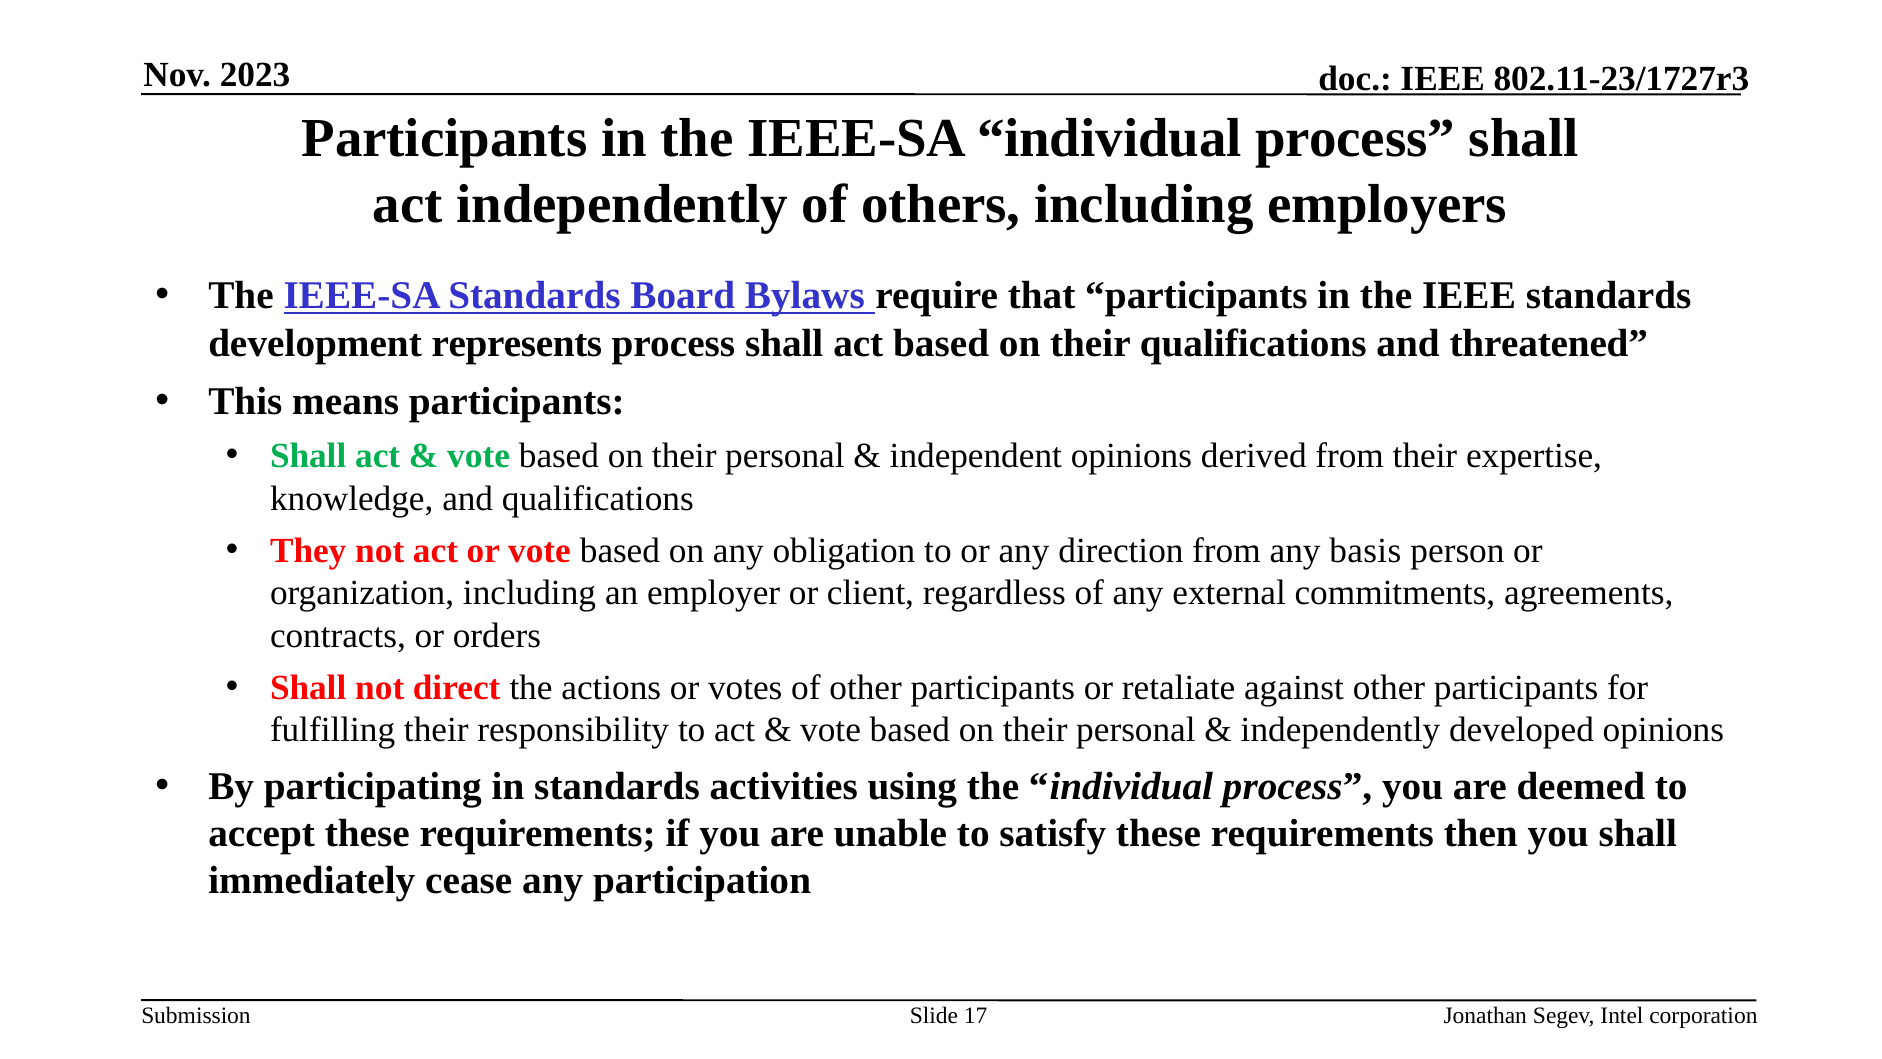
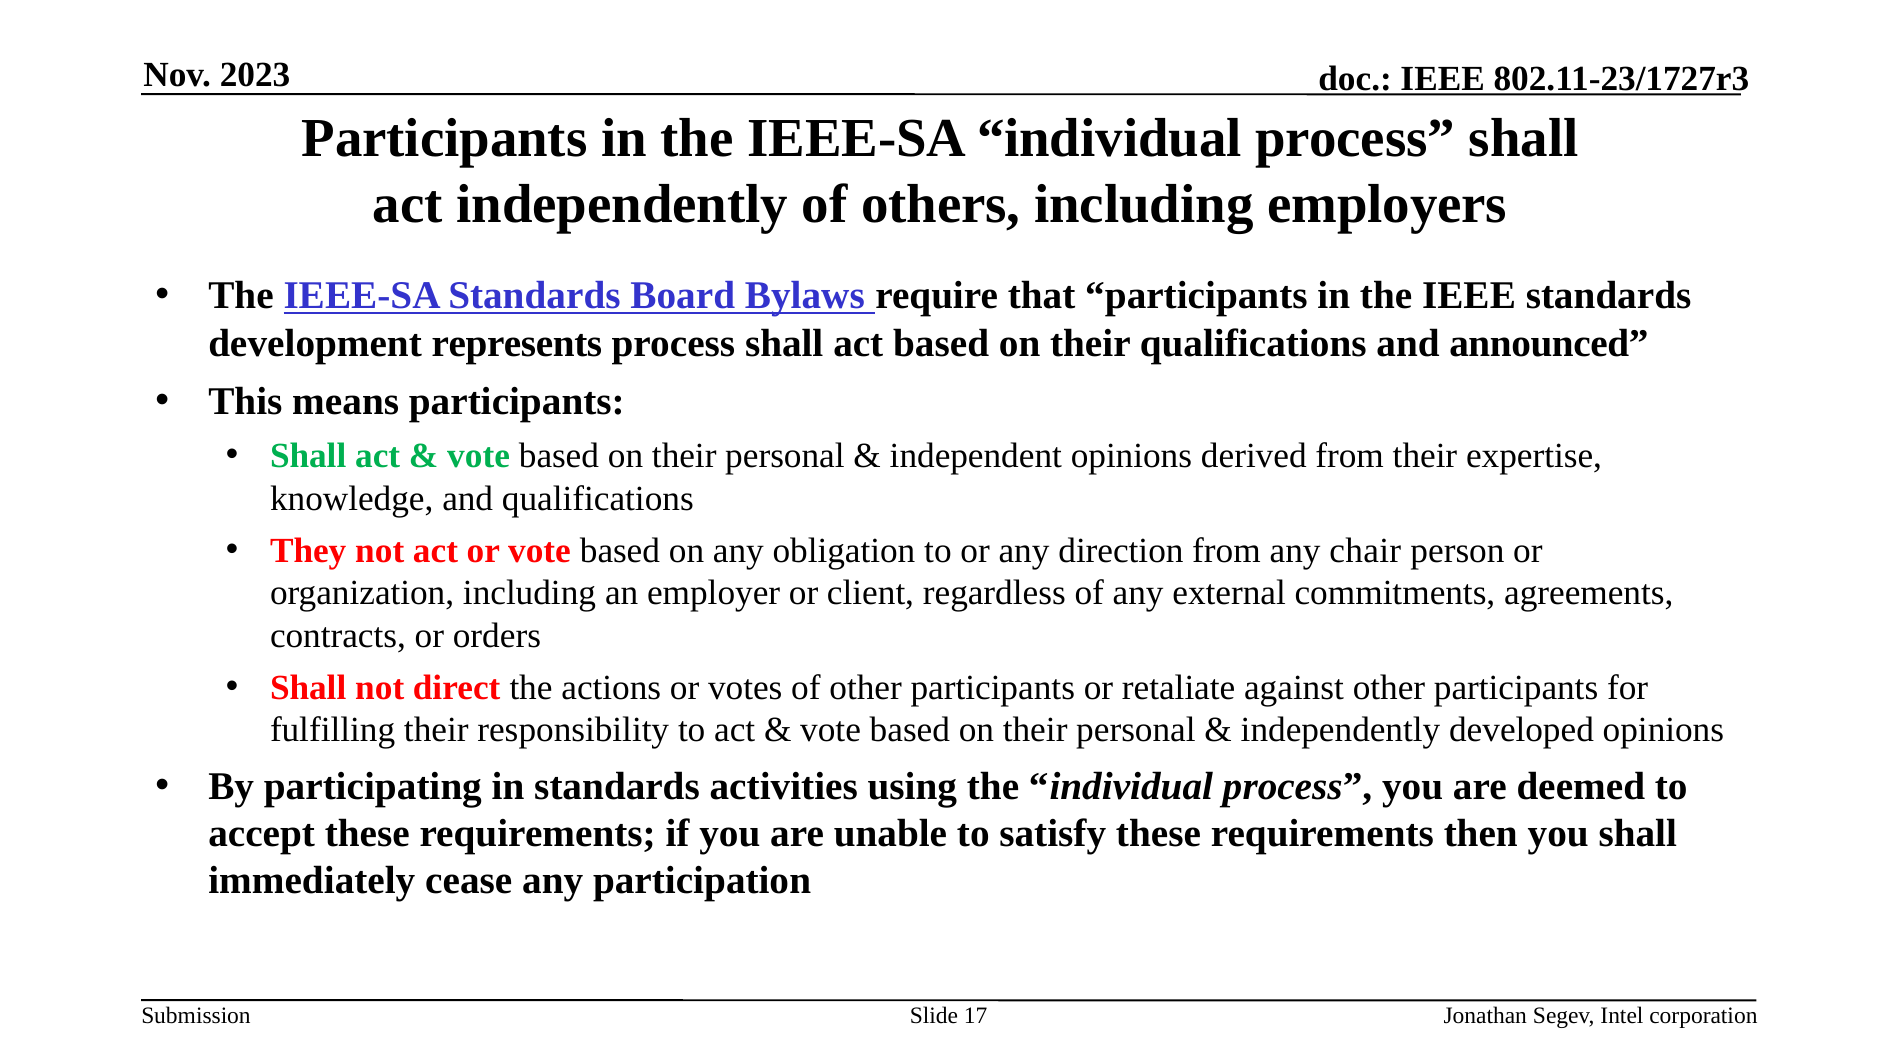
threatened: threatened -> announced (1549, 343)
basis: basis -> chair (1365, 551)
